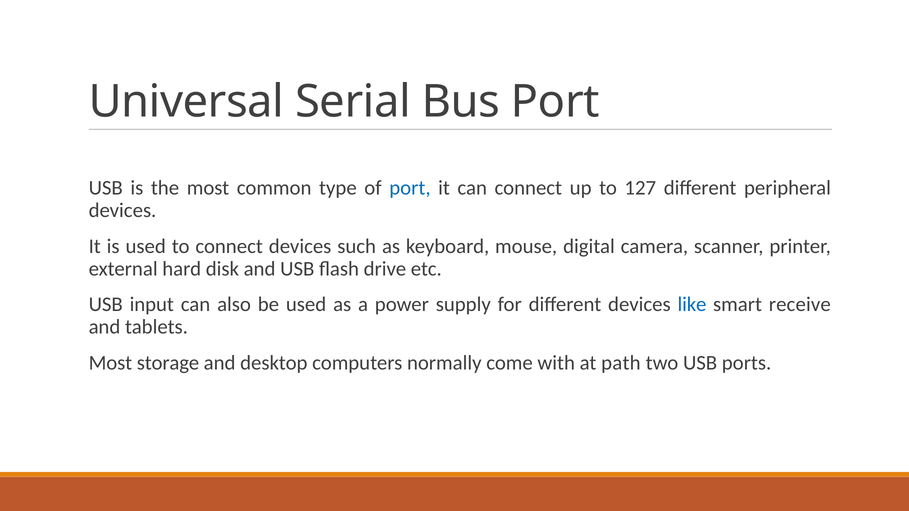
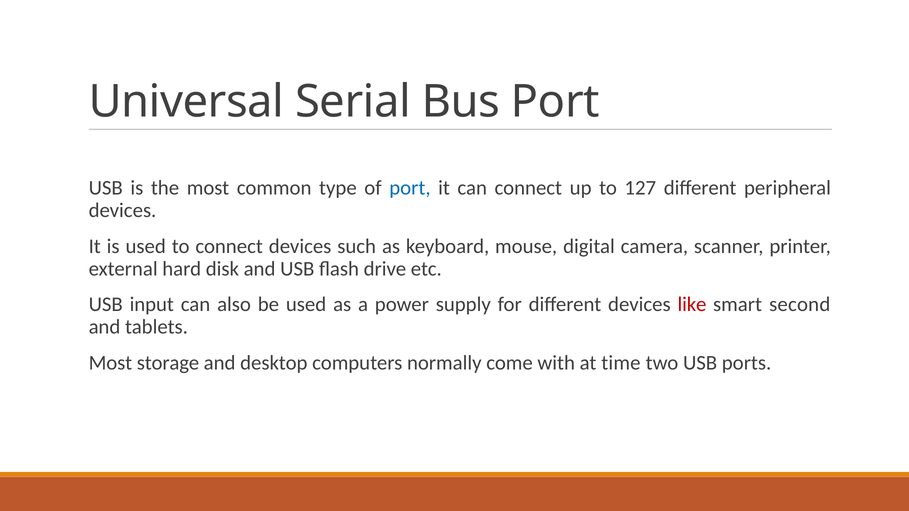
like colour: blue -> red (692, 305)
receive: receive -> second (800, 305)
path: path -> time (621, 363)
